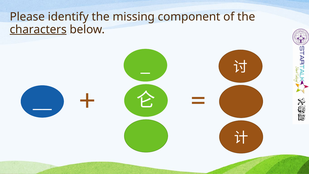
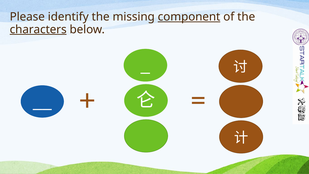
component underline: none -> present (189, 17)
